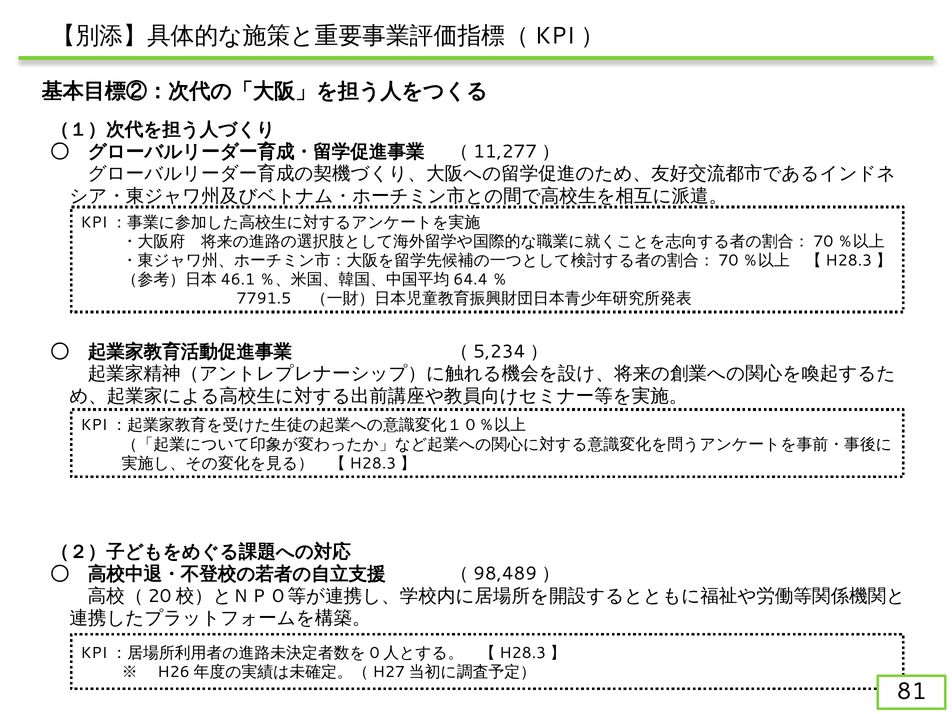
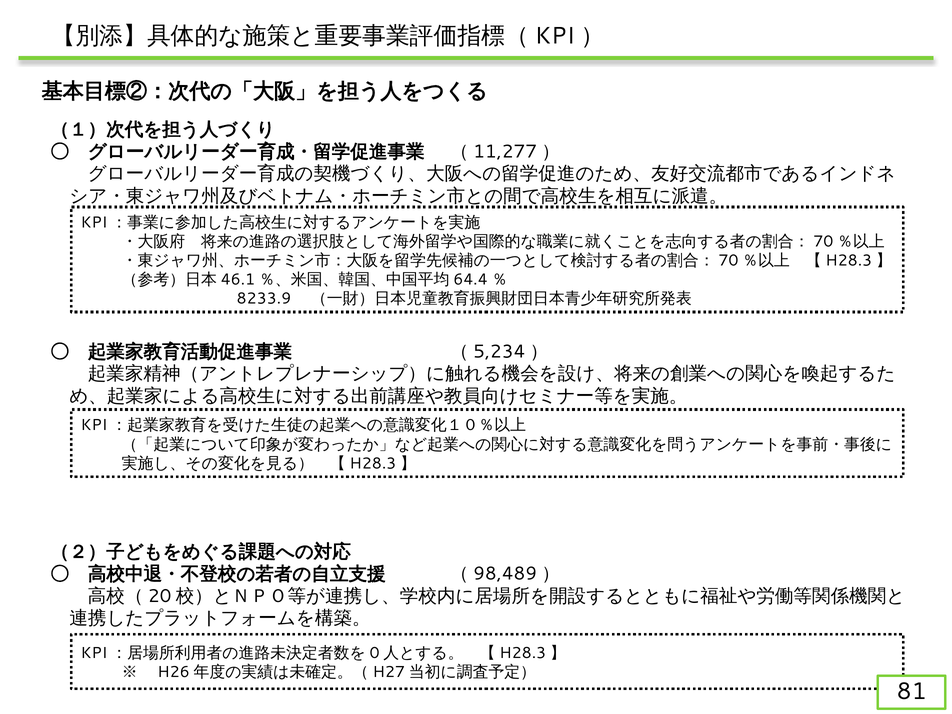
7791.5: 7791.5 -> 8233.9 (264, 299)
